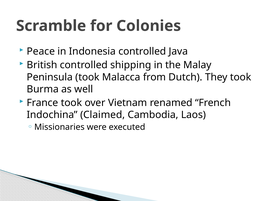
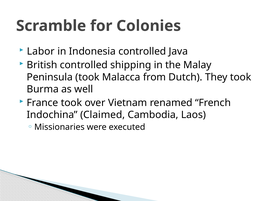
Peace: Peace -> Labor (41, 51)
